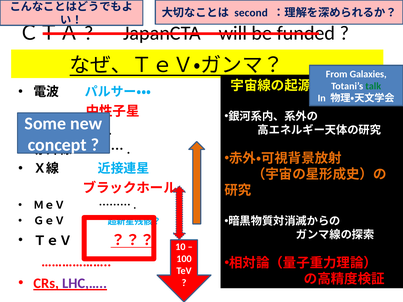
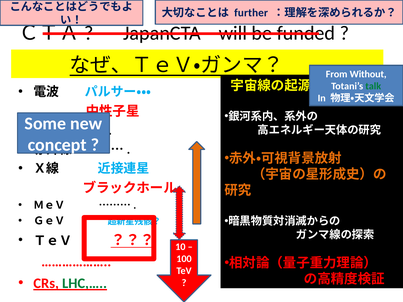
second: second -> further (251, 13)
Galaxies: Galaxies -> Without (368, 74)
LHC,… colour: purple -> green (85, 284)
